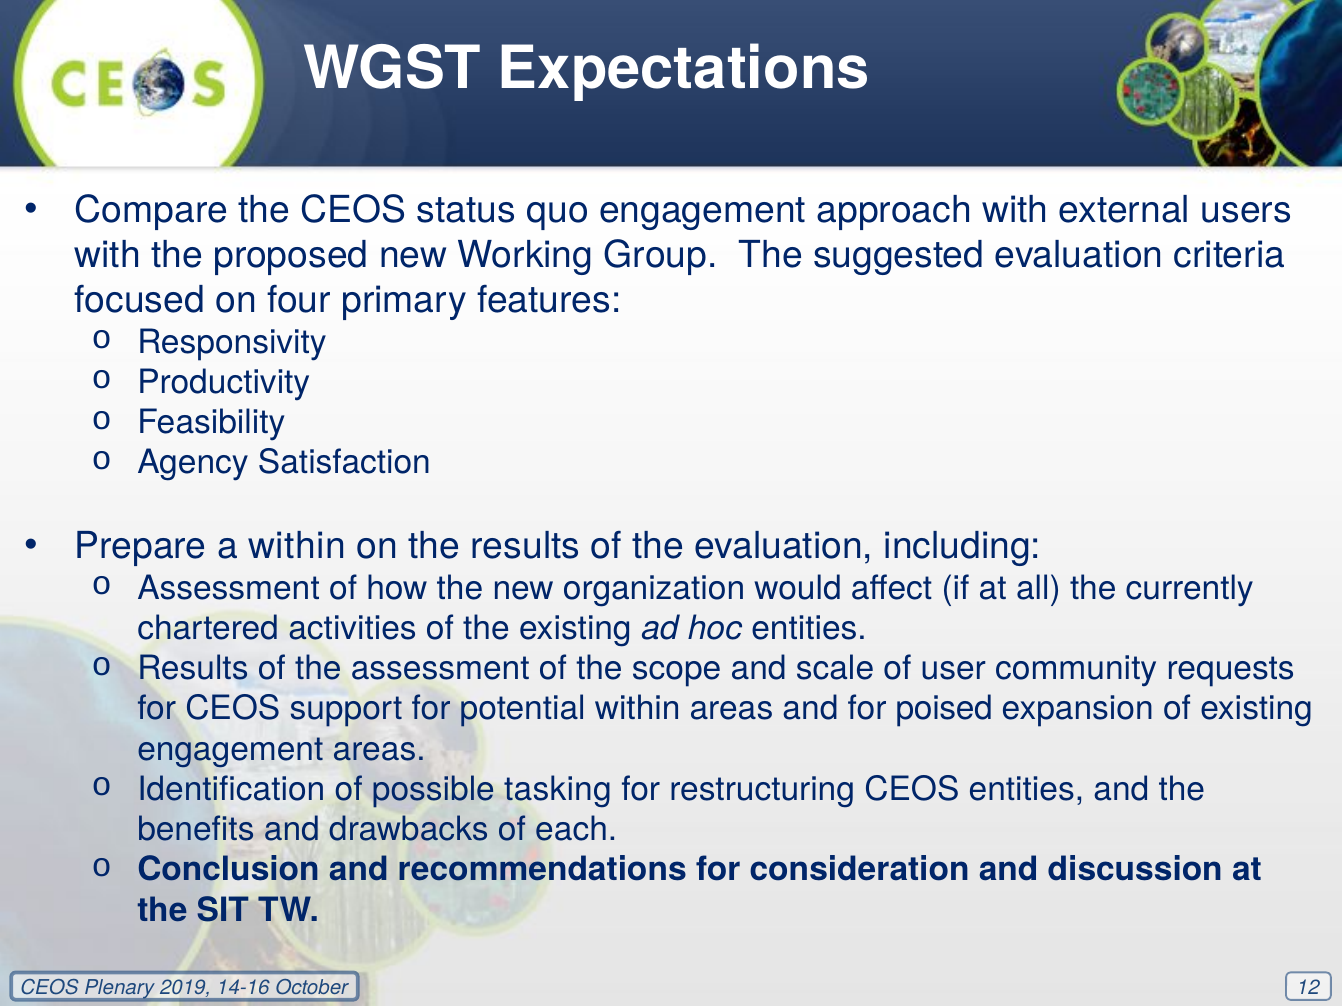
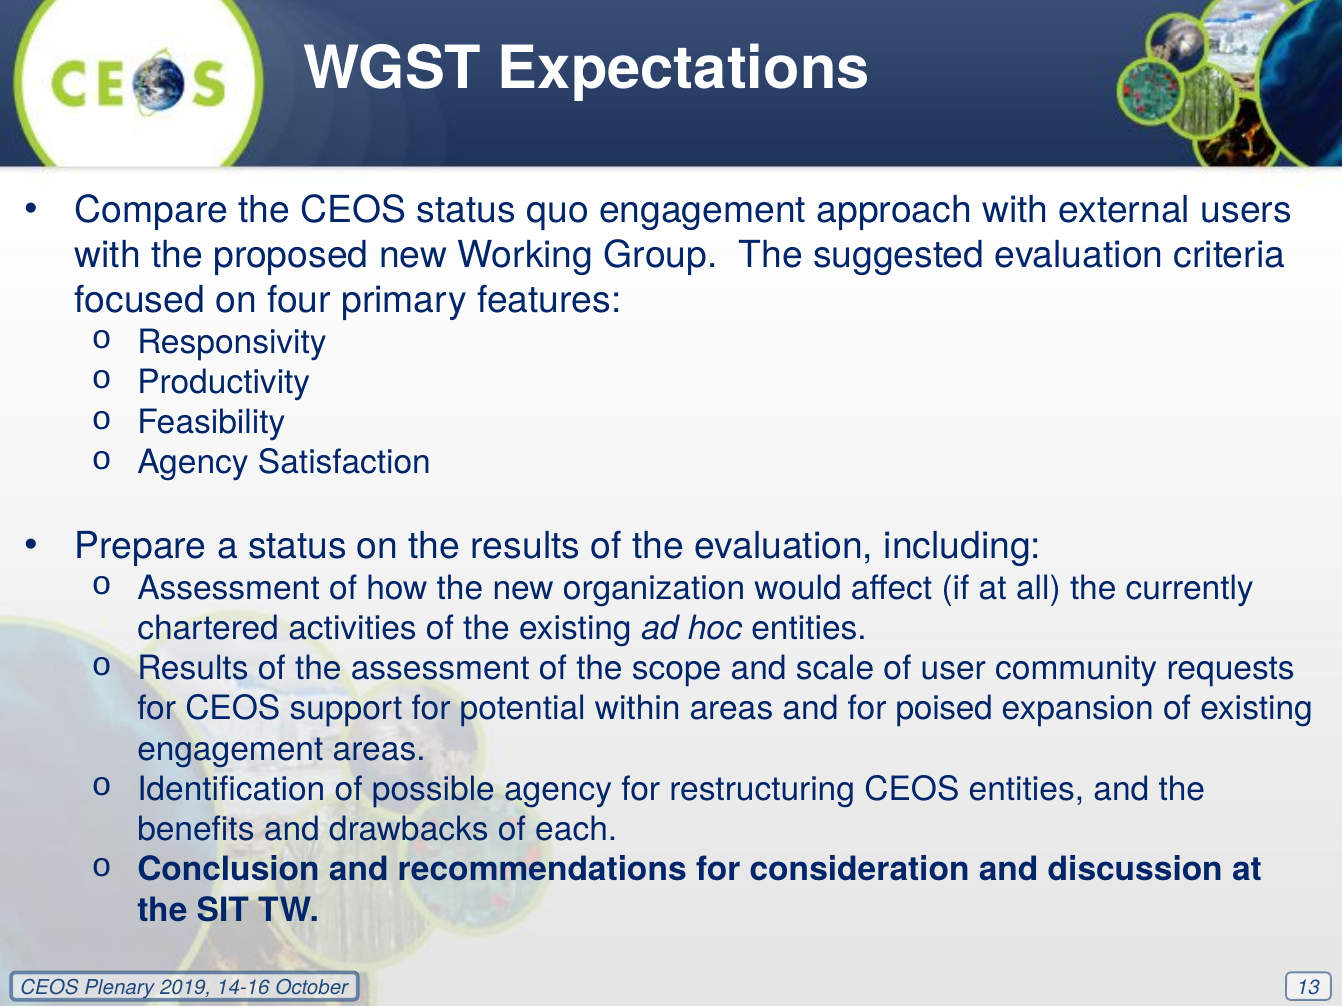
a within: within -> status (297, 546)
possible tasking: tasking -> agency (558, 790)
12: 12 -> 13 (1308, 988)
